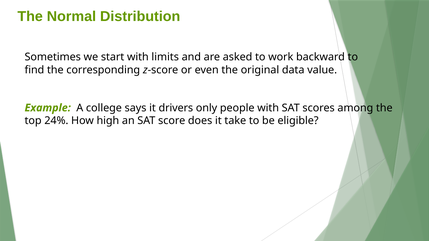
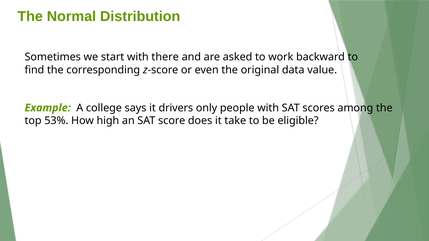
limits: limits -> there (165, 57)
24%: 24% -> 53% (56, 121)
